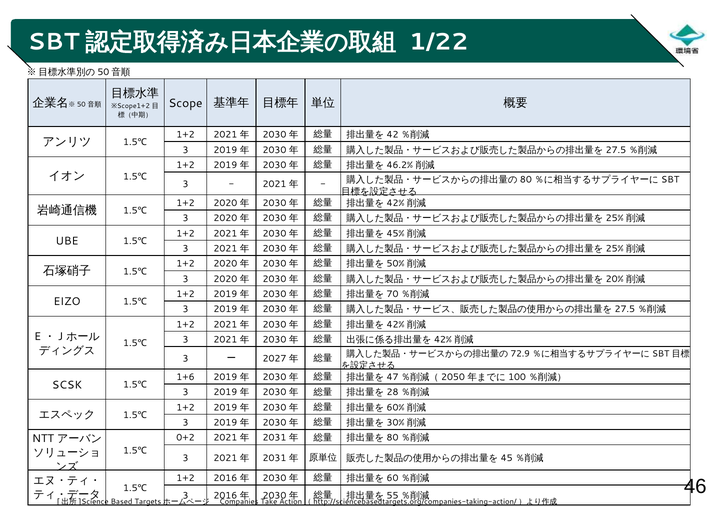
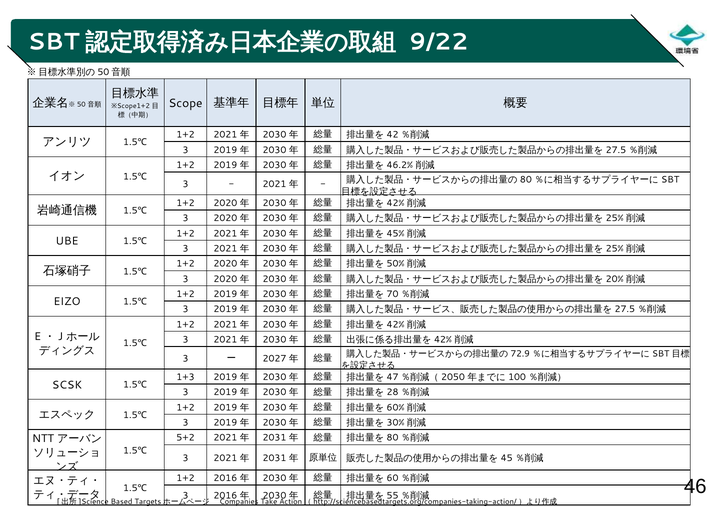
1/22: 1/22 -> 9/22 (439, 42)
1+6: 1+6 -> 1+3 (185, 377)
0+2: 0+2 -> 5+2 (185, 438)
